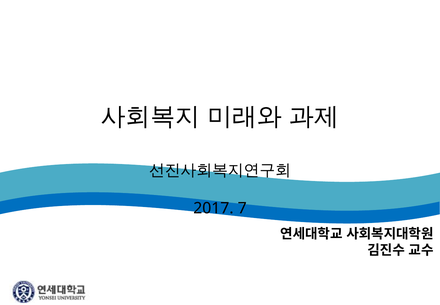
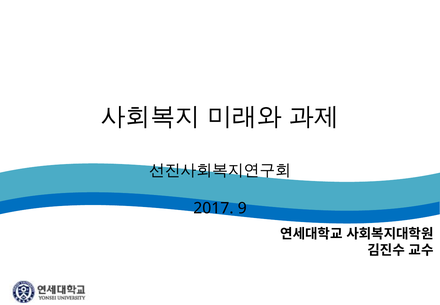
7: 7 -> 9 (242, 208)
